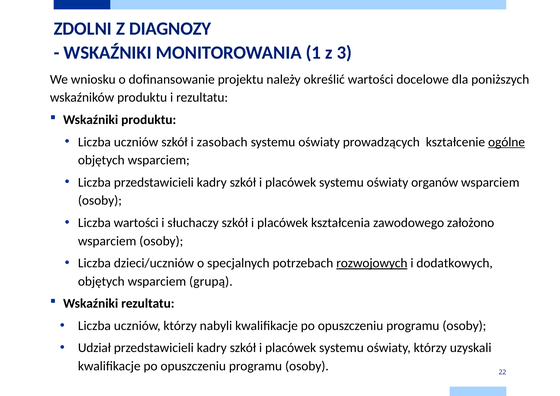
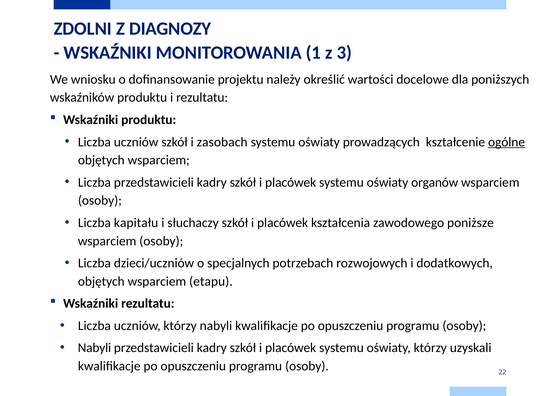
Liczba wartości: wartości -> kapitału (136, 223)
założono: założono -> poniższe (470, 223)
rozwojowych underline: present -> none (372, 263)
grupą: grupą -> etapu (211, 281)
Udział: Udział -> Nabyli (94, 348)
